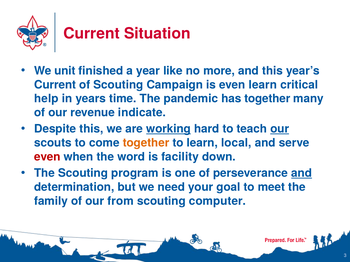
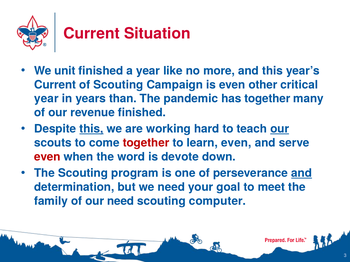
even learn: learn -> other (263, 85)
help: help -> year (46, 99)
time: time -> than (123, 99)
revenue indicate: indicate -> finished (142, 113)
this underline: none -> present (91, 129)
working underline: present -> none (168, 129)
together colour: orange -> red (146, 143)
learn local: local -> even (236, 143)
facility: facility -> devote (180, 157)
our from: from -> need (121, 201)
